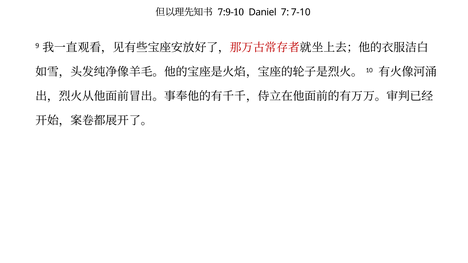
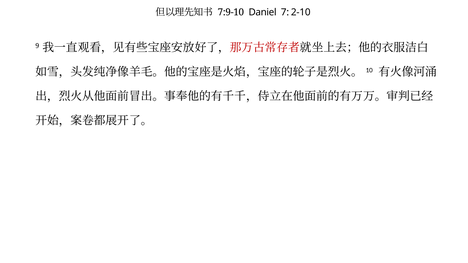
7-10: 7-10 -> 2-10 (301, 12)
